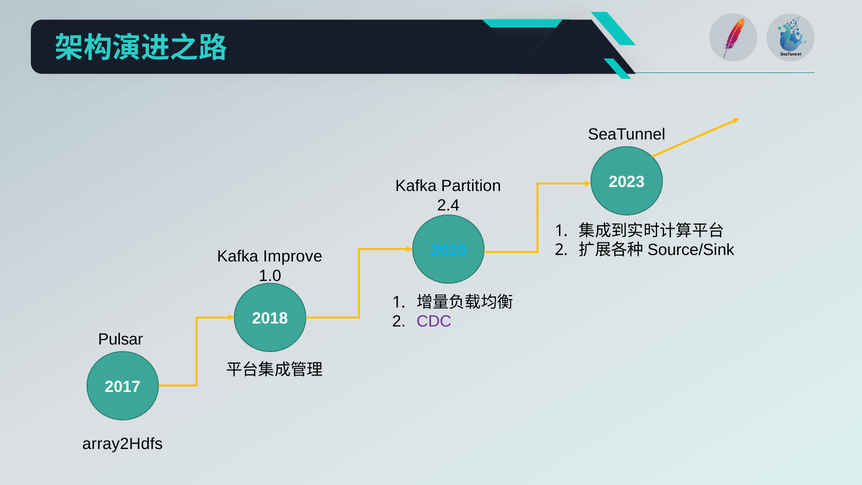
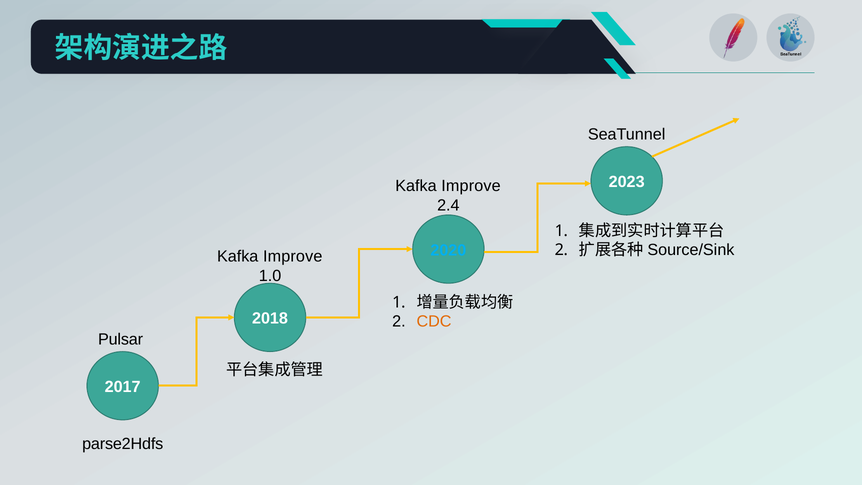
Partition: Partition -> Improve (471, 186)
CDC colour: purple -> orange (434, 322)
array2Hdfs: array2Hdfs -> parse2Hdfs (123, 444)
